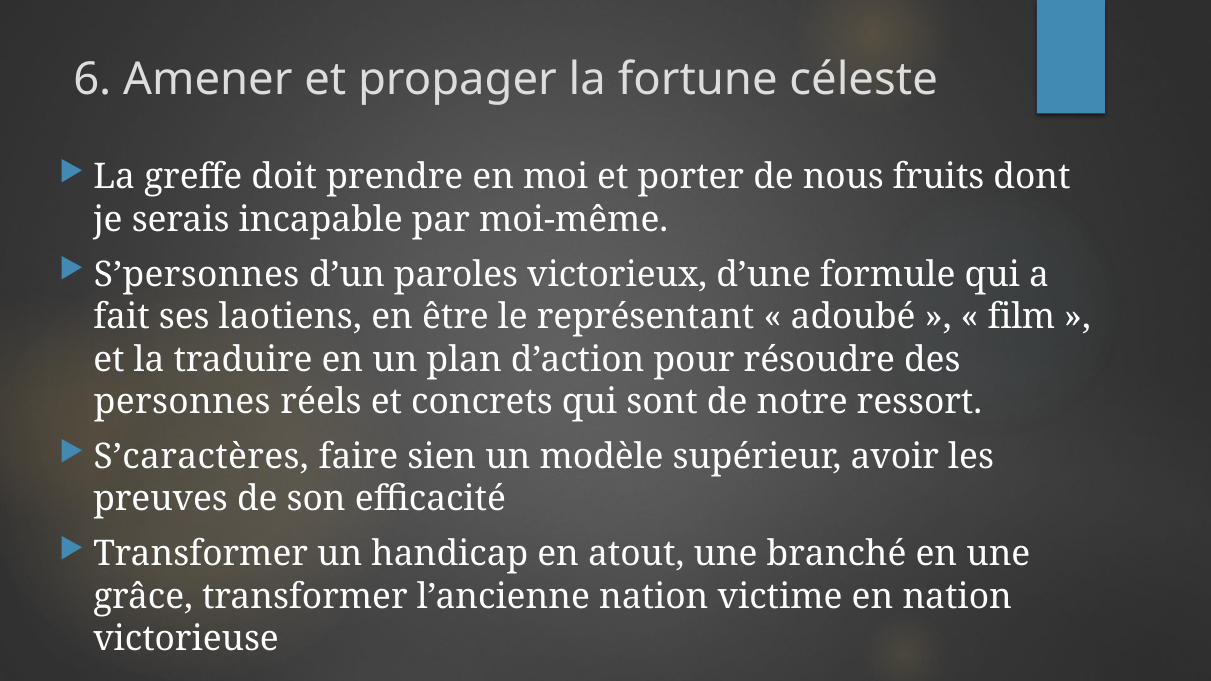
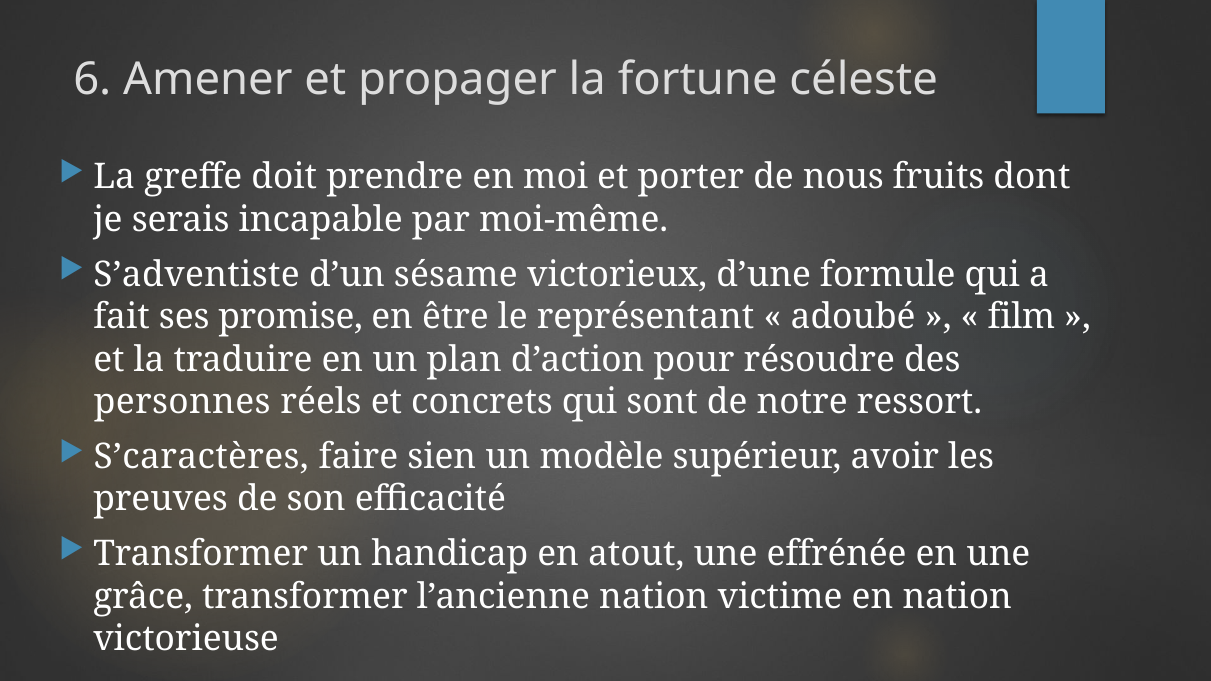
S’personnes: S’personnes -> S’adventiste (197, 275)
paroles: paroles -> sésame (456, 275)
laotiens: laotiens -> promise (291, 317)
branché: branché -> effrénée (837, 554)
